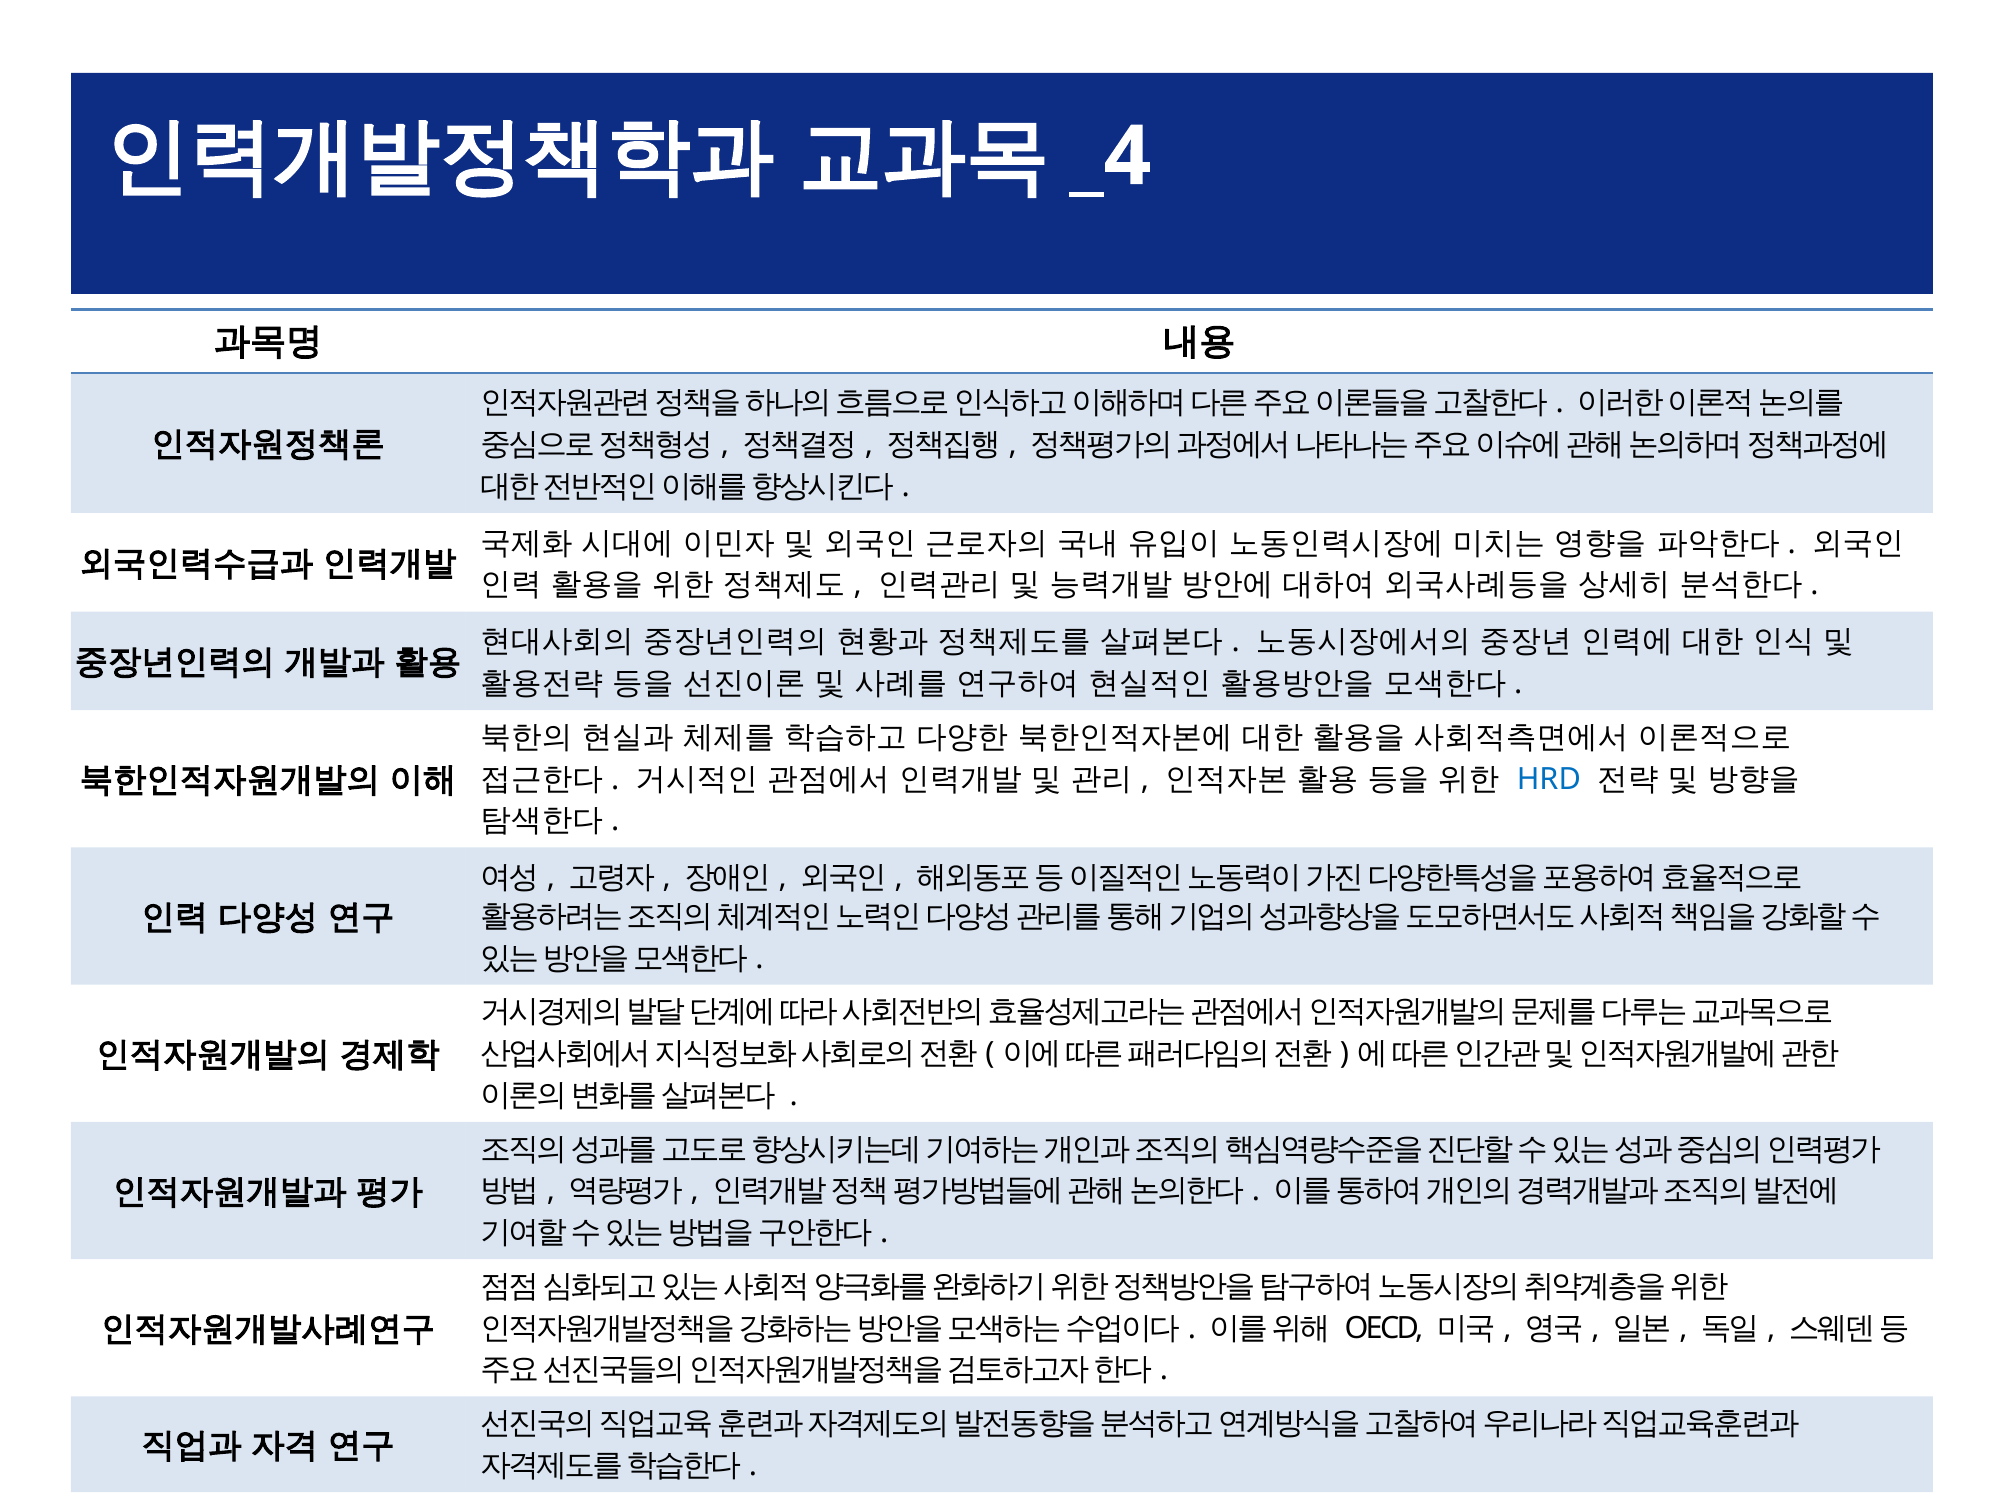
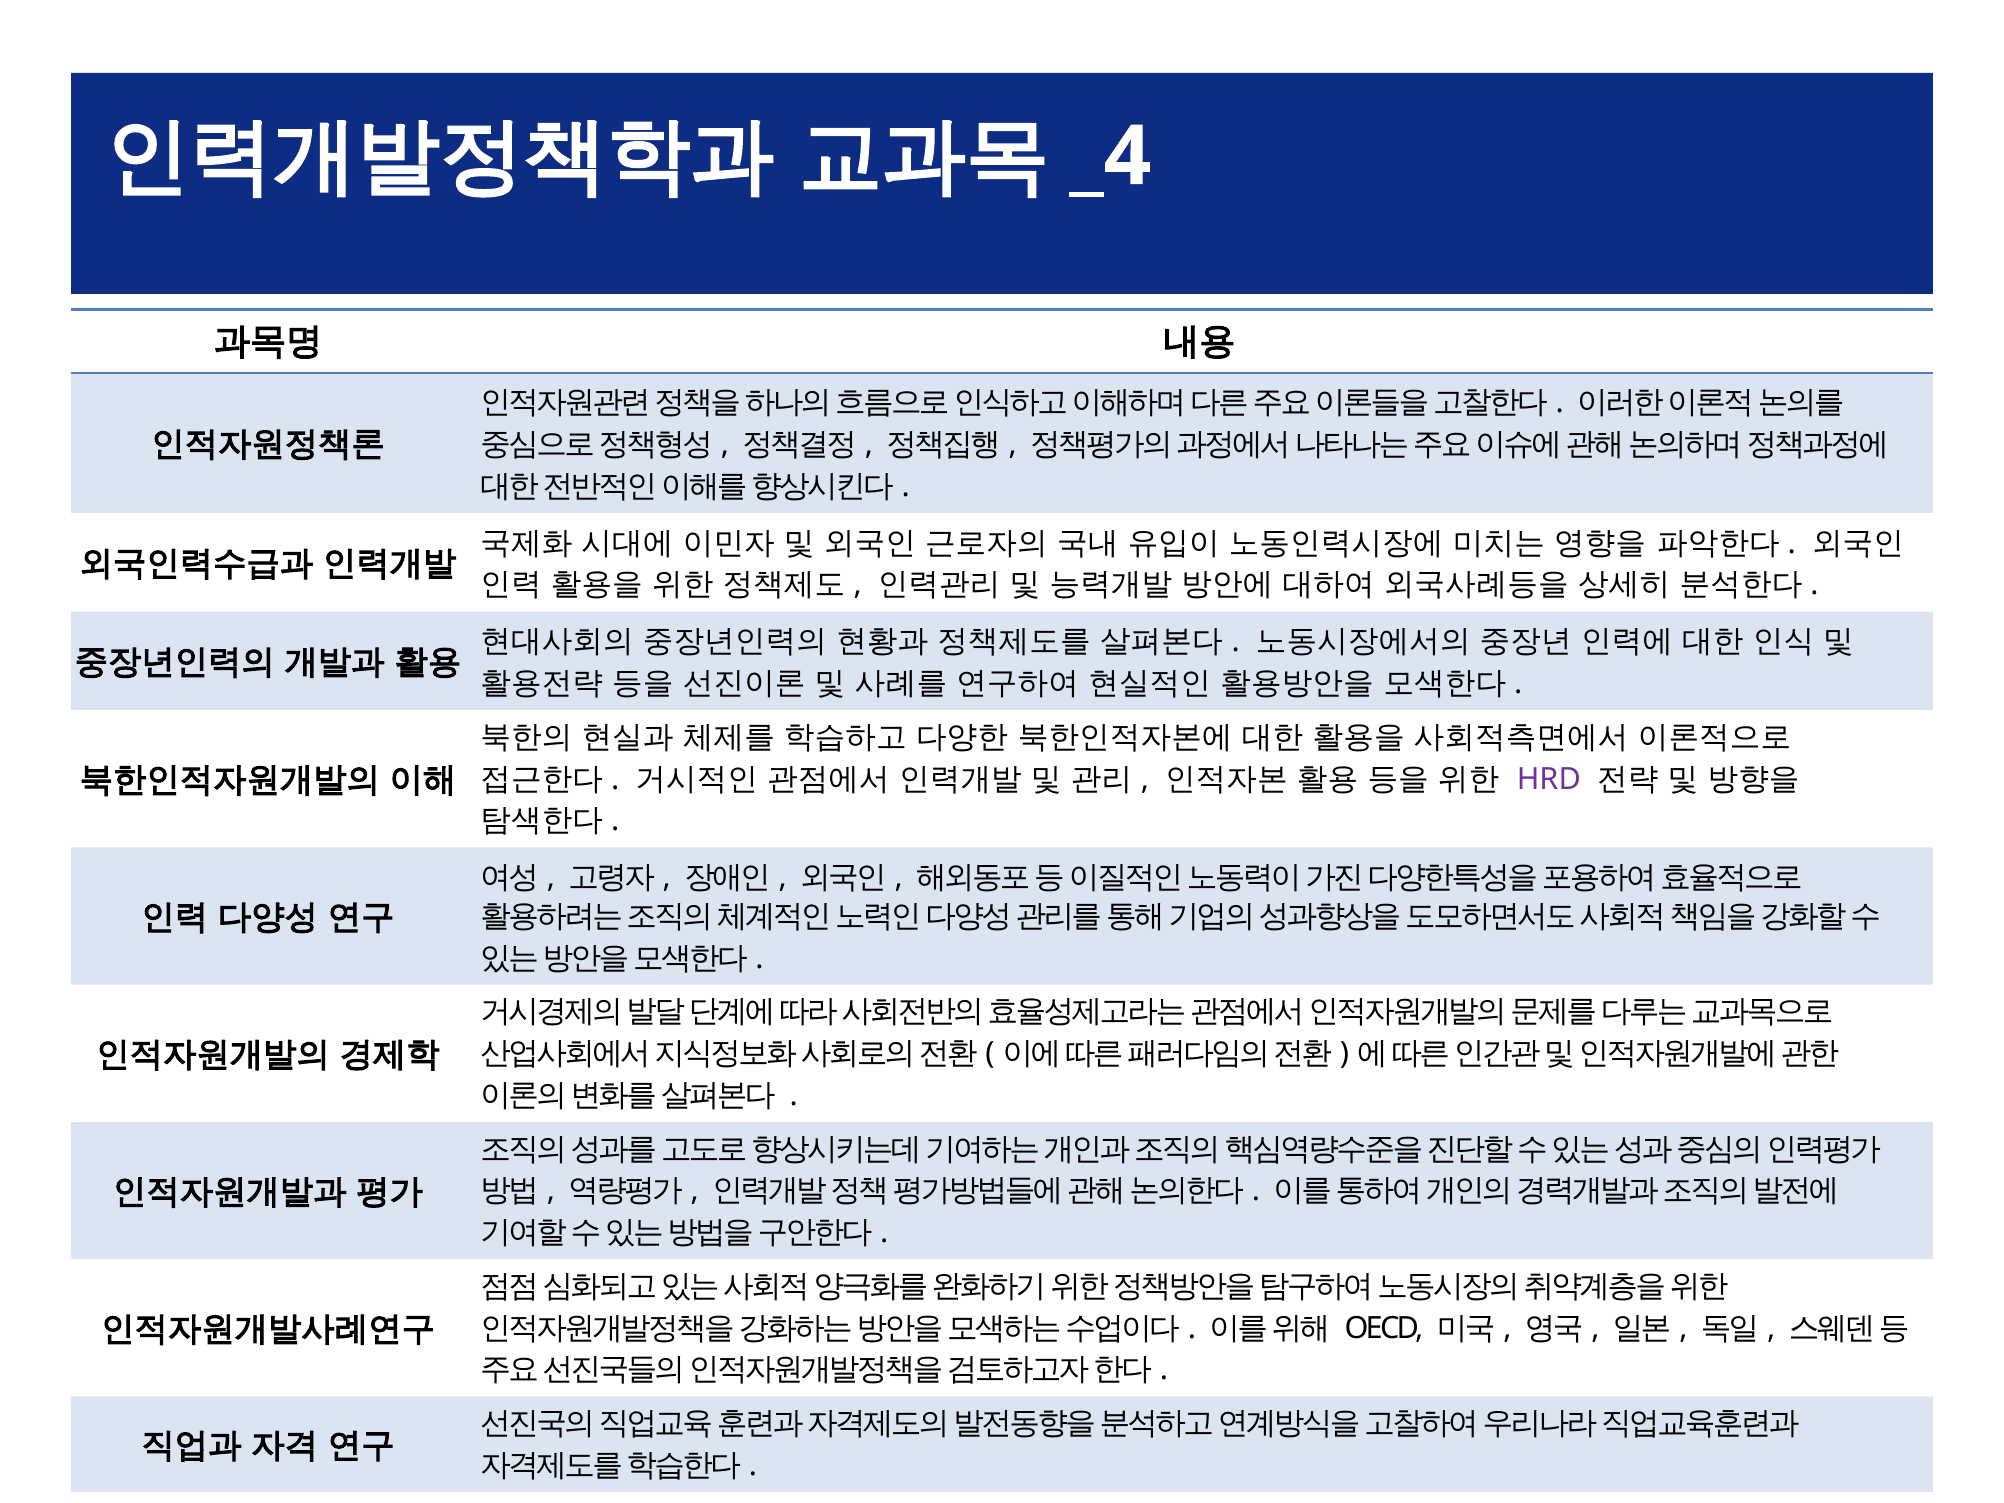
HRD colour: blue -> purple (1549, 779)
